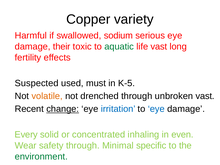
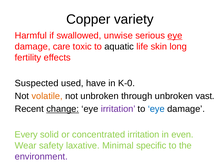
sodium: sodium -> unwise (118, 36)
eye underline: none -> present (175, 36)
their: their -> care (62, 47)
aquatic colour: green -> black (119, 47)
life vast: vast -> skin (159, 47)
must: must -> have (96, 83)
K-5: K-5 -> K-0 (127, 83)
not drenched: drenched -> unbroken (100, 96)
irritation colour: blue -> purple (118, 109)
concentrated inhaling: inhaling -> irritation (143, 135)
safety through: through -> laxative (83, 146)
environment colour: green -> purple (41, 157)
